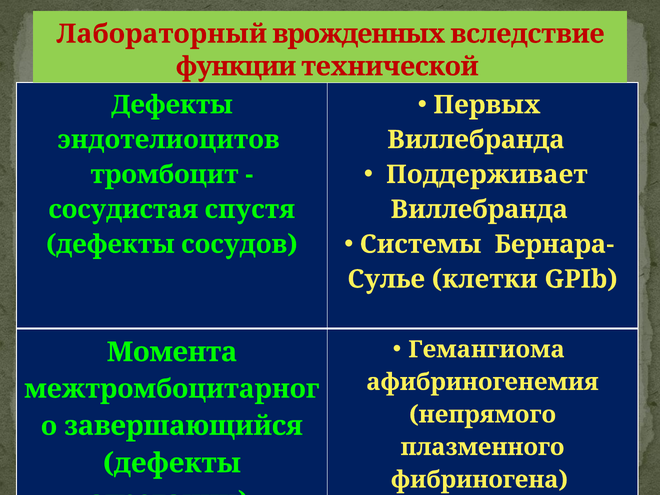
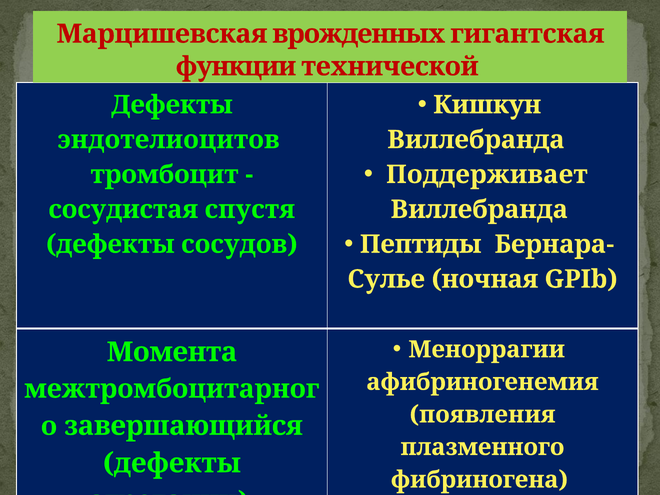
Лабораторный: Лабораторный -> Марцишевская (162, 34)
вследствие: вследствие -> гигантская (527, 34)
Первых: Первых -> Кишкун (487, 105)
Системы: Системы -> Пептиды (421, 244)
клетки: клетки -> ночная (485, 279)
Гемангиома: Гемангиома -> Меноррагии (487, 349)
непрямого: непрямого -> появления (482, 415)
